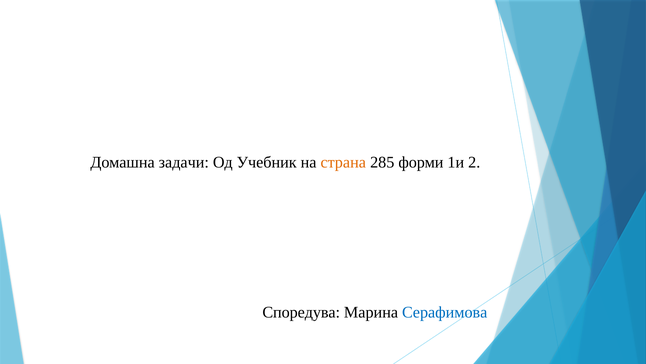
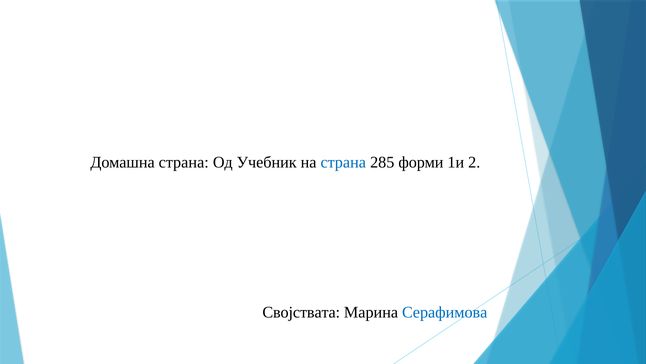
Домашна задачи: задачи -> страна (184, 162)
страна colour: orange -> blue (343, 162)
Споредува: Споредува -> Својствата (301, 312)
